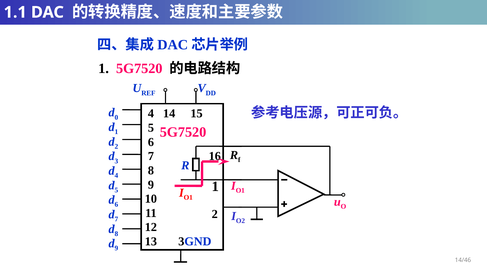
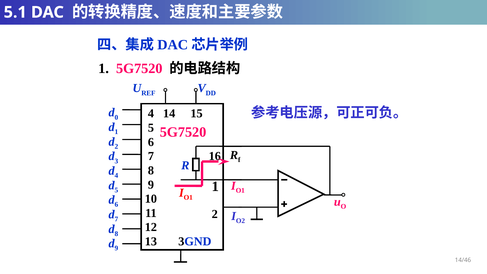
1.1: 1.1 -> 5.1 (15, 12)
